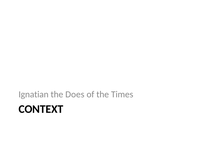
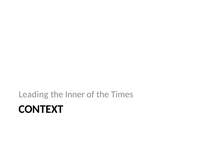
Ignatian: Ignatian -> Leading (33, 94)
Does: Does -> Inner (75, 94)
